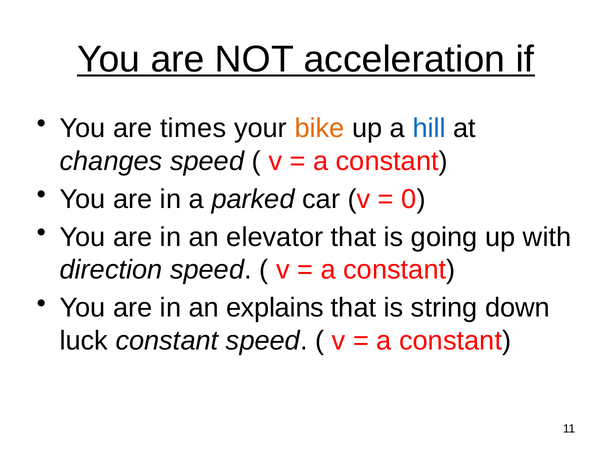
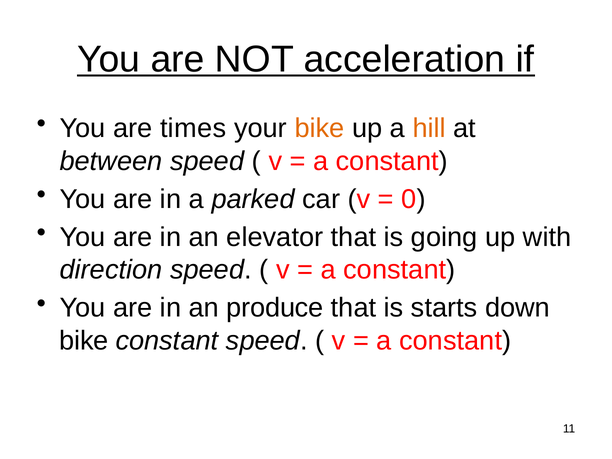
hill colour: blue -> orange (429, 128)
changes: changes -> between (111, 161)
explains: explains -> produce (275, 308)
string: string -> starts (444, 308)
luck: luck -> bike (84, 341)
